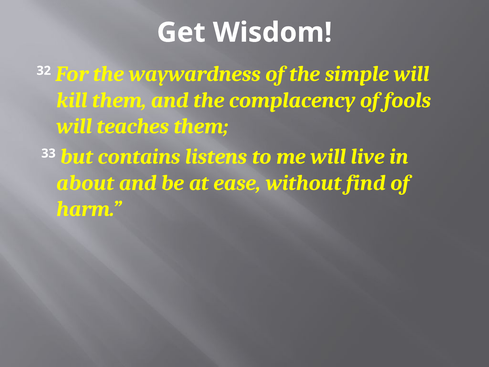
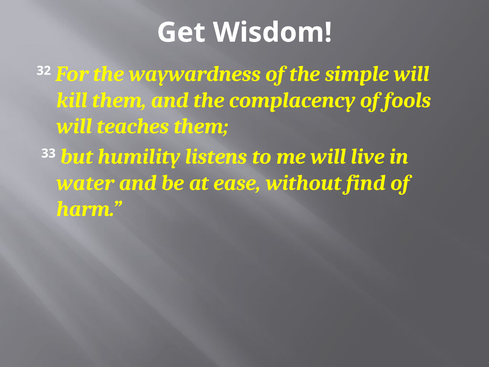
contains: contains -> humility (139, 157)
about: about -> water (85, 183)
